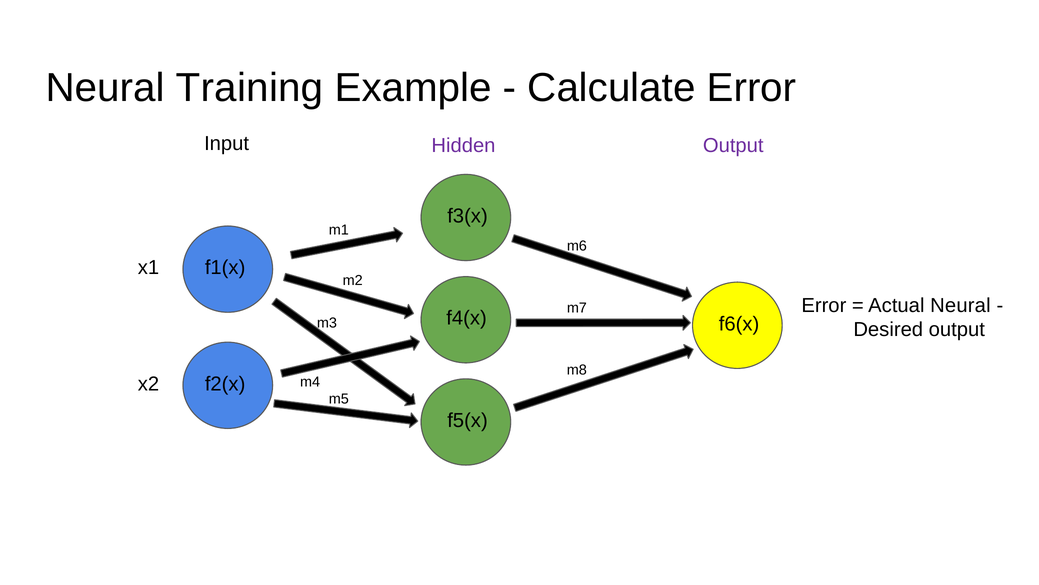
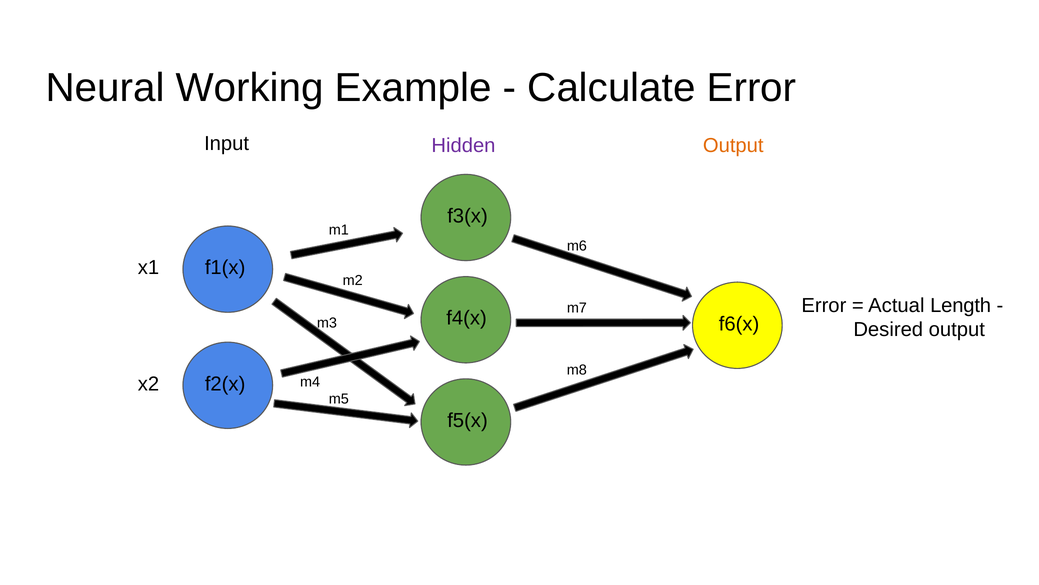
Training: Training -> Working (250, 88)
Output colour: purple -> orange (733, 145)
Actual Neural: Neural -> Length (961, 305)
